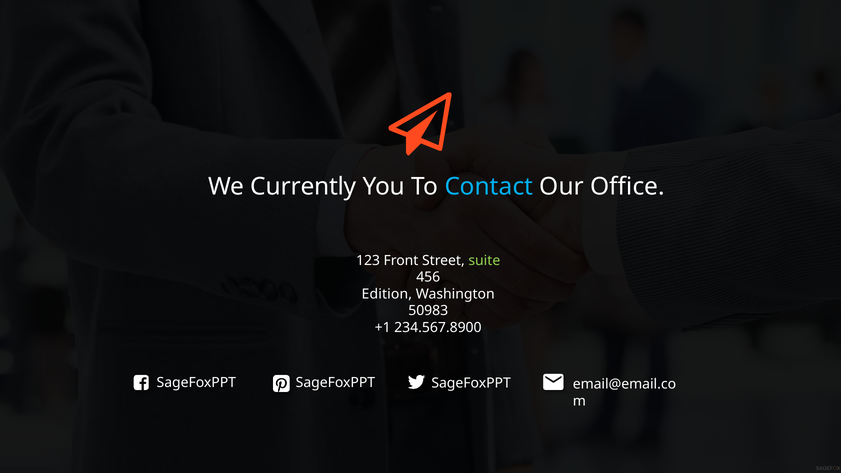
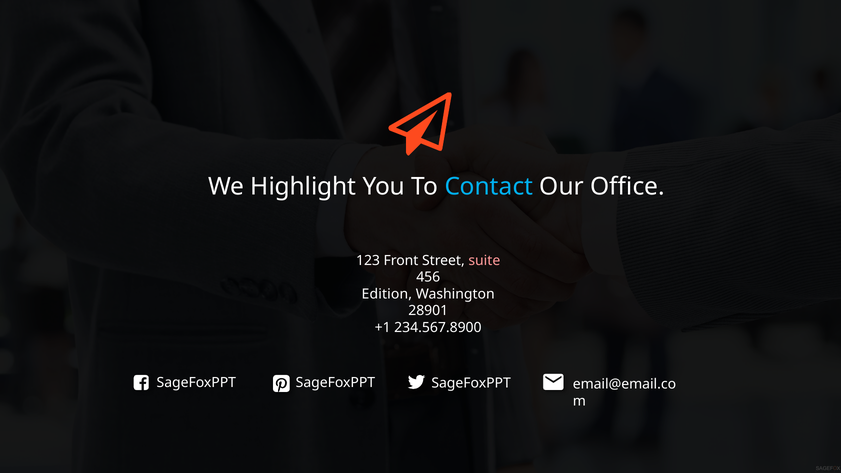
Currently: Currently -> Highlight (303, 187)
suite colour: light green -> pink (484, 260)
50983: 50983 -> 28901 (428, 311)
